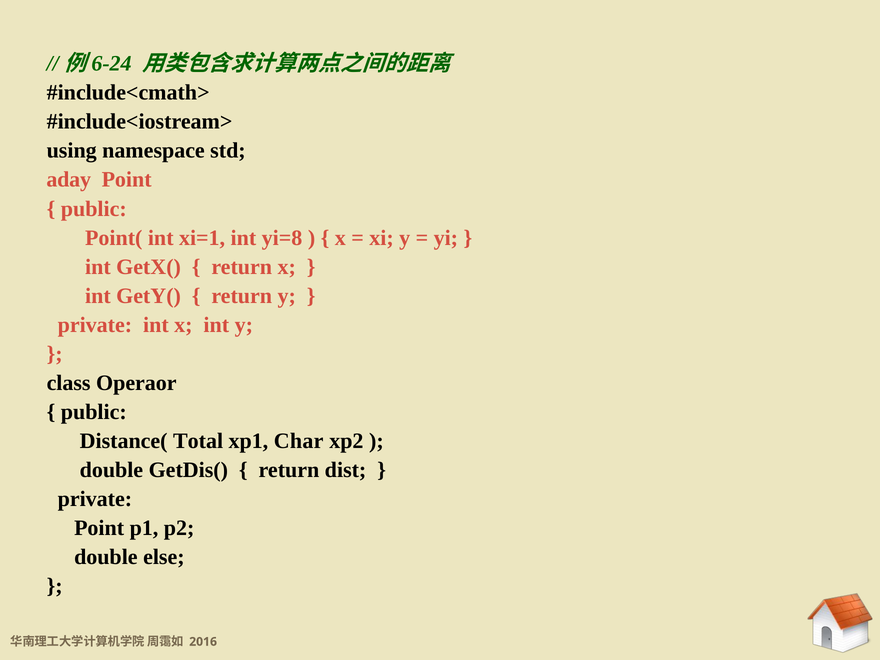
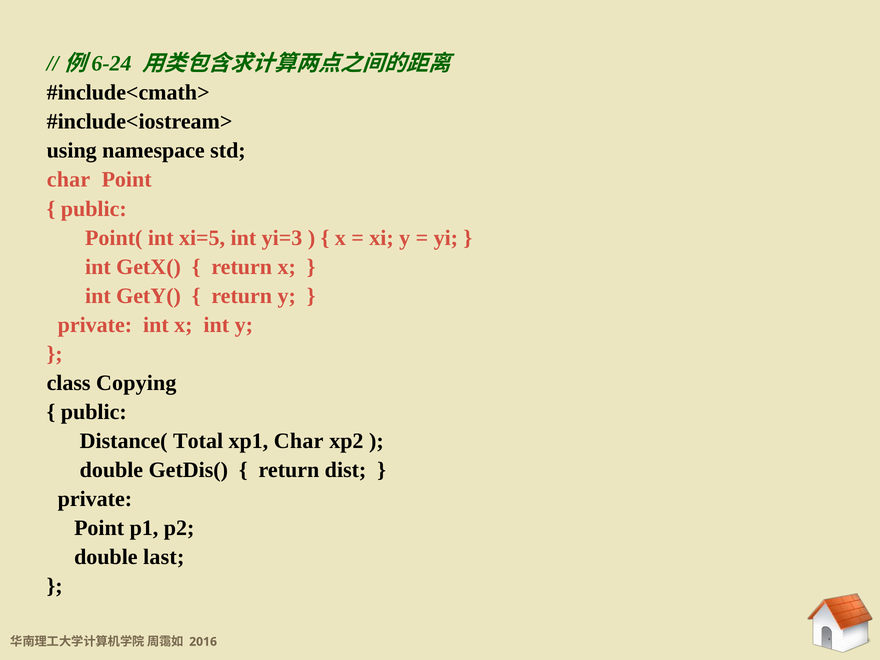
aday: aday -> char (69, 180)
xi=1: xi=1 -> xi=5 (202, 238)
yi=8: yi=8 -> yi=3 (282, 238)
Operaor: Operaor -> Copying (136, 383)
else: else -> last (164, 557)
